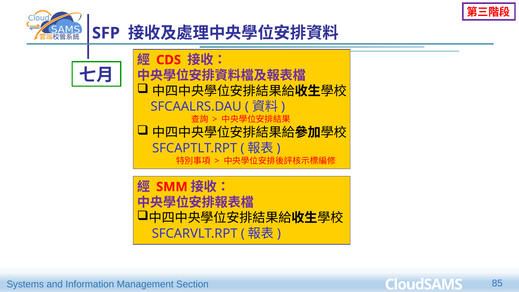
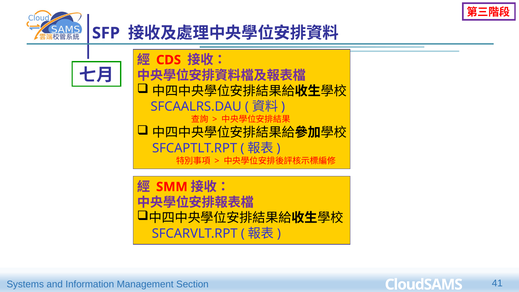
85: 85 -> 41 (497, 283)
